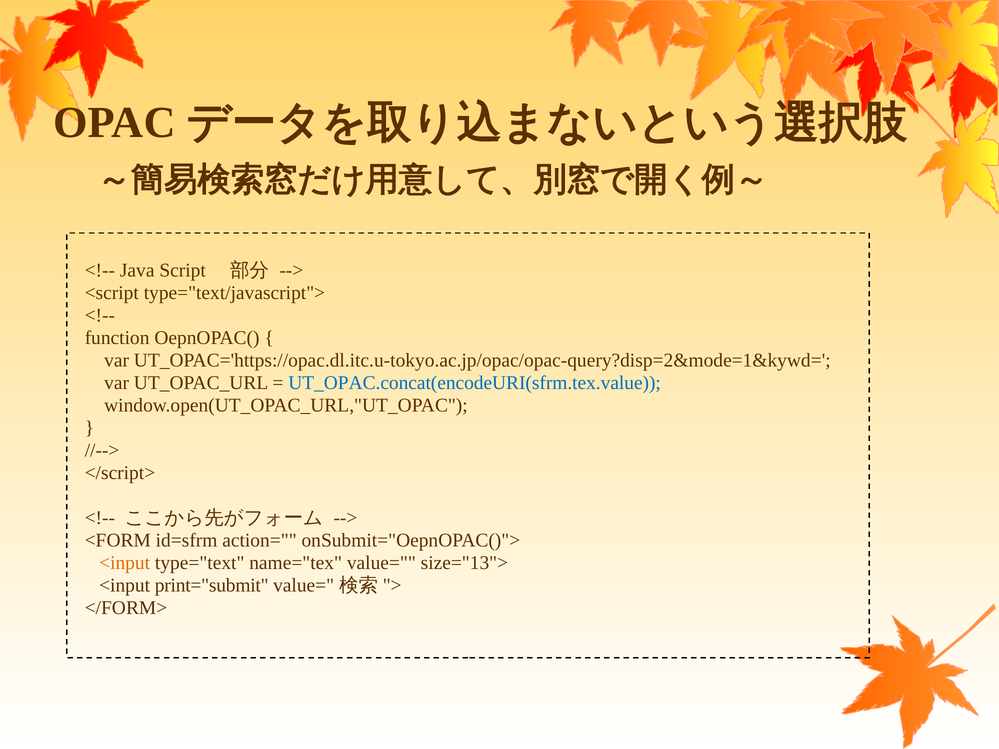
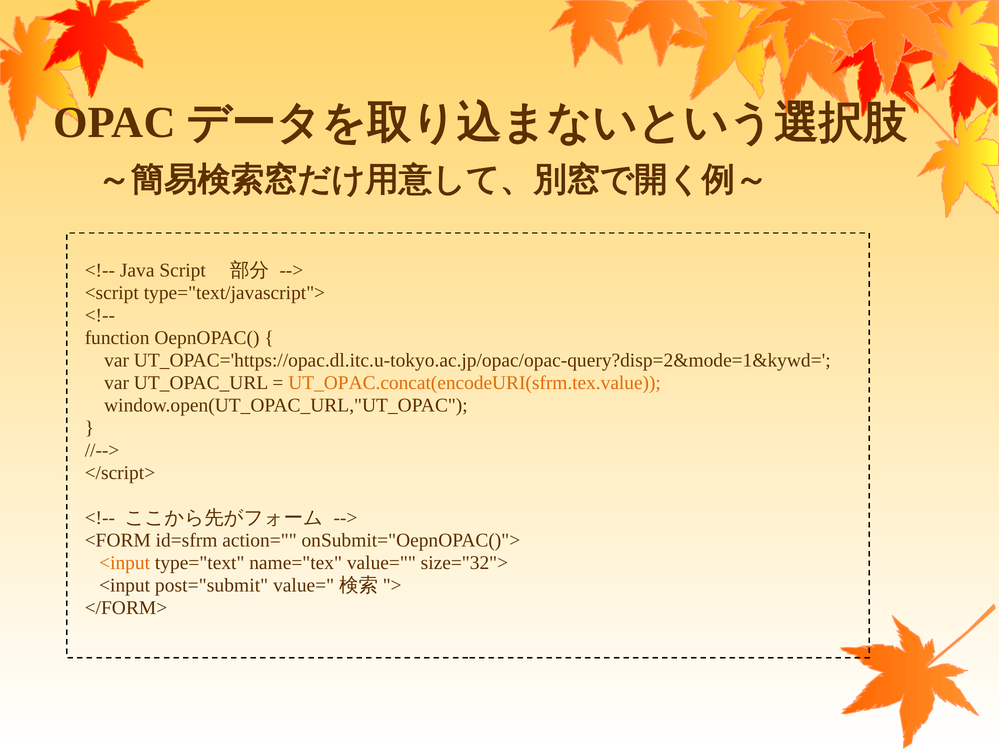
UT_OPAC.concat(encodeURI(sfrm.tex.value colour: blue -> orange (475, 383)
size="13">: size="13"> -> size="32"> (464, 563)
print="submit: print="submit -> post="submit (212, 586)
